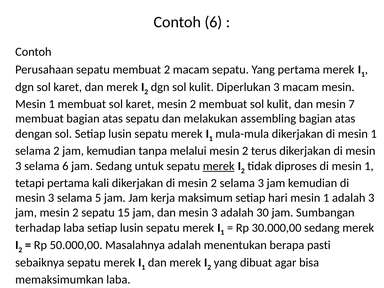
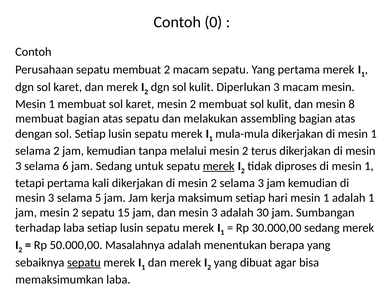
Contoh 6: 6 -> 0 (213, 22)
7: 7 -> 8 (352, 104)
adalah 3: 3 -> 1 (371, 198)
berapa pasti: pasti -> yang (319, 245)
sepatu underline: none -> present (84, 263)
